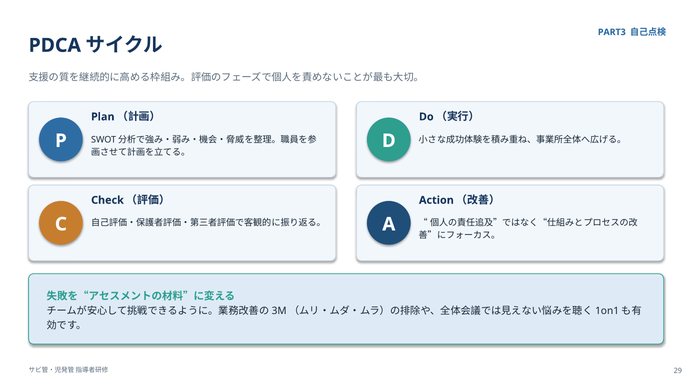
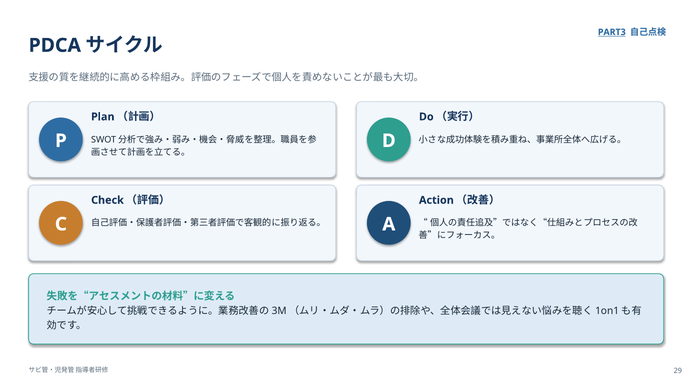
PART3 underline: none -> present (612, 32)
